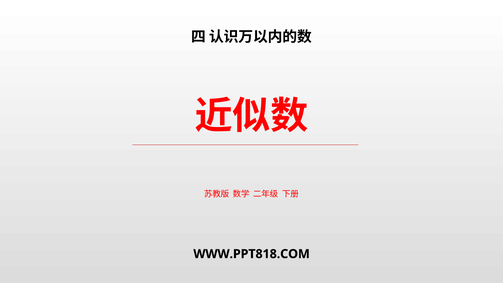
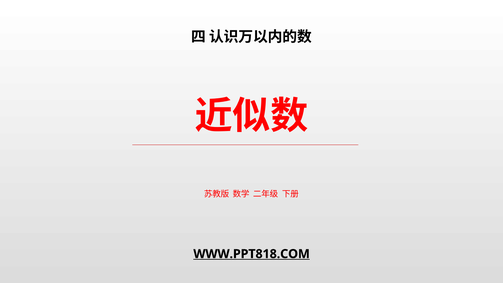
WWW.PPT818.COM underline: none -> present (252, 254)
